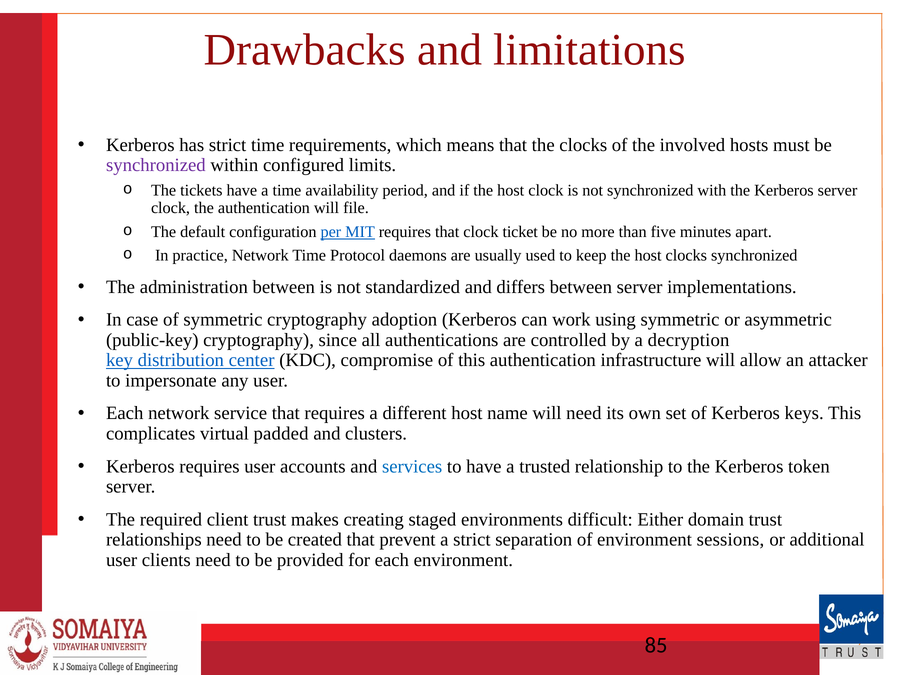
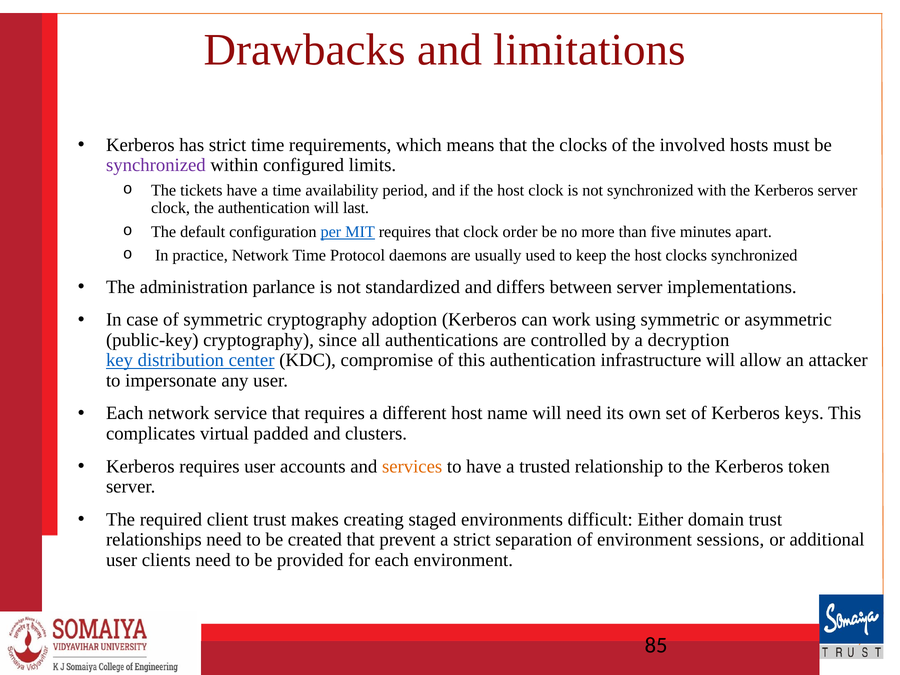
file: file -> last (356, 208)
ticket: ticket -> order (520, 232)
administration between: between -> parlance (284, 287)
services colour: blue -> orange (412, 466)
